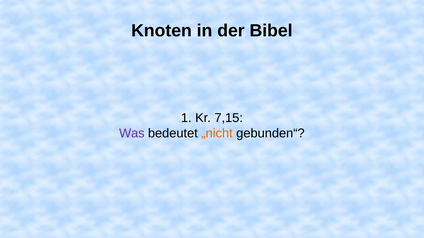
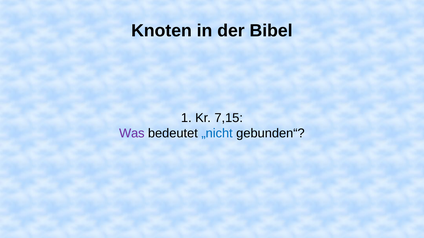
„nicht colour: orange -> blue (217, 134)
